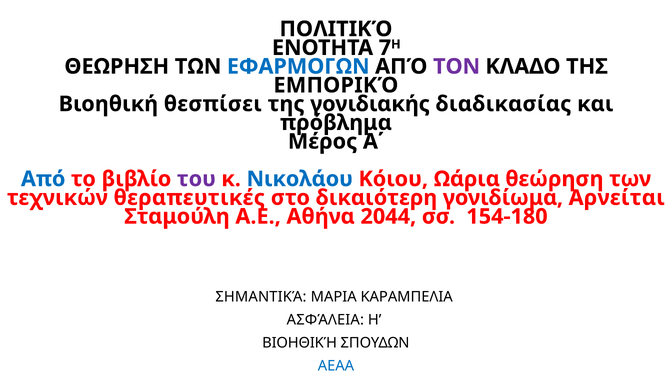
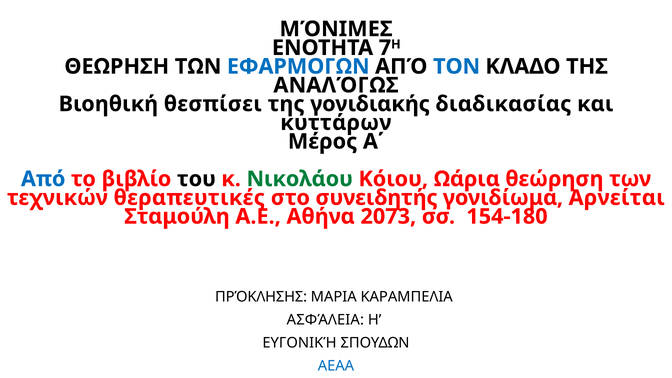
ΠΟΛΙΤΙΚΌ: ΠΟΛΙΤΙΚΌ -> ΜΌΝΙΜΕΣ (336, 29)
ΤΟΝ colour: purple -> blue (457, 66)
ΕΜΠΟΡΙΚΌ: ΕΜΠΟΡΙΚΌ -> ΑΝΑΛΌΓΩΣ (336, 85)
πρόβλημα: πρόβλημα -> κυττάρων (336, 123)
του colour: purple -> black (196, 179)
Νικολάου colour: blue -> green (300, 179)
δικαιότερη: δικαιότερη -> συνειδητής (377, 198)
2044: 2044 -> 2073 (388, 216)
ΣΗΜΑΝΤΙΚΆ: ΣΗΜΑΝΤΙΚΆ -> ΠΡΌΚΛΗΣΗΣ (261, 297)
ΒΙΟΗΘΙΚΉ: ΒΙΟΗΘΙΚΉ -> ΕΥΓΟΝΙΚΉ (300, 343)
